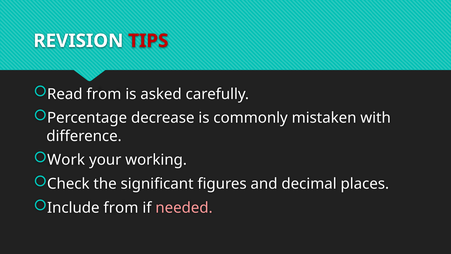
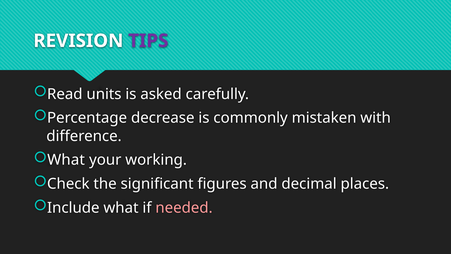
TIPS colour: red -> purple (148, 41)
Read from: from -> units (104, 94)
Work: Work -> What (66, 160)
Include from: from -> what (121, 208)
